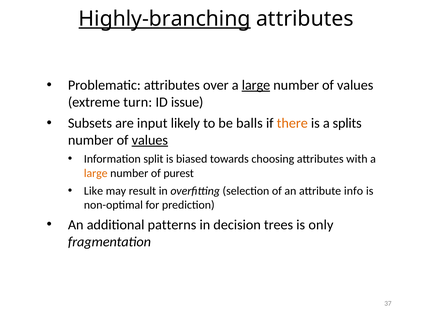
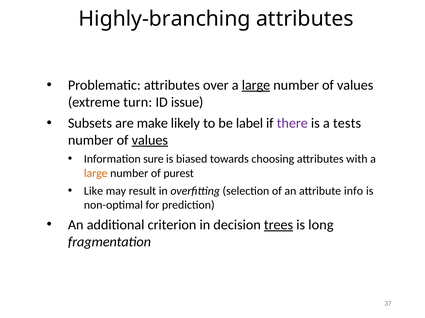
Highly-branching underline: present -> none (165, 19)
input: input -> make (152, 123)
balls: balls -> label (250, 123)
there colour: orange -> purple (292, 123)
splits: splits -> tests (347, 123)
split: split -> sure (153, 159)
patterns: patterns -> criterion (172, 225)
trees underline: none -> present (279, 225)
only: only -> long (321, 225)
